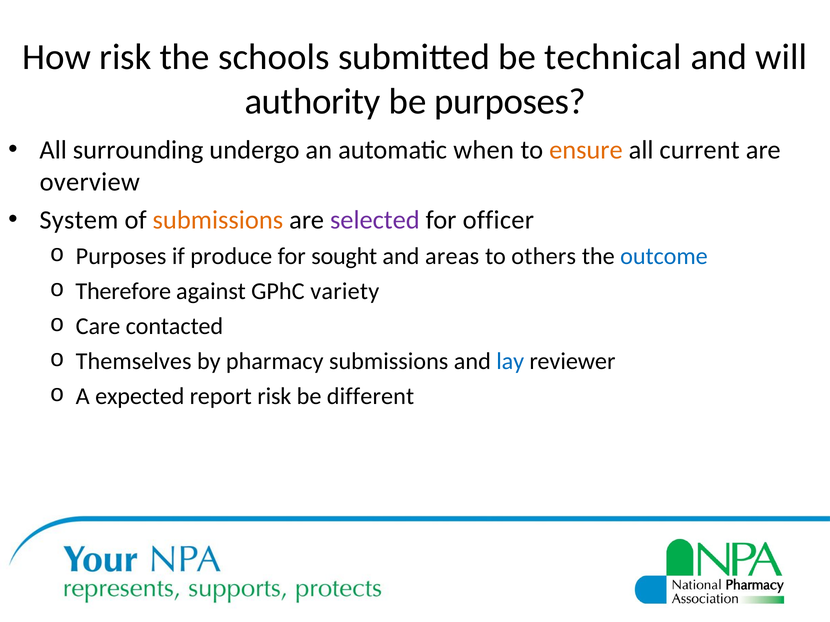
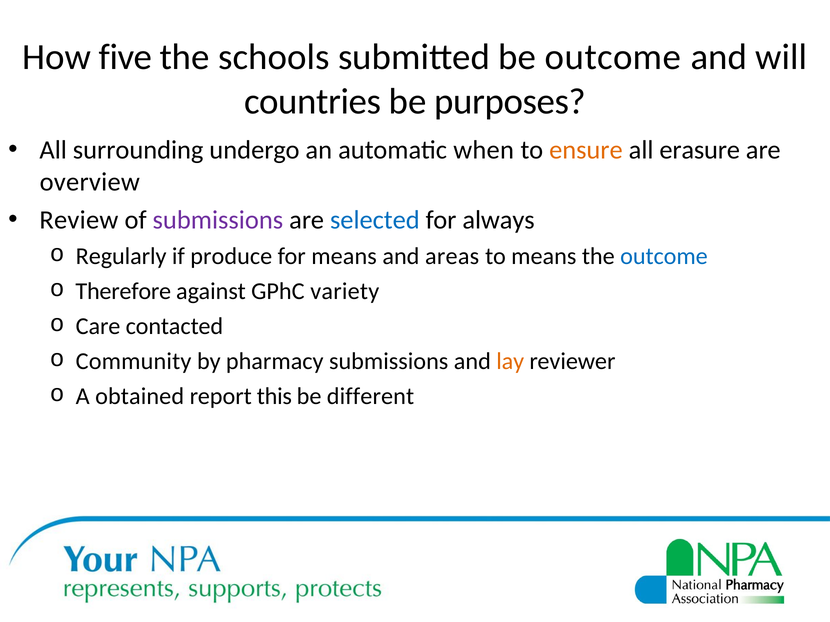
How risk: risk -> five (126, 57)
be technical: technical -> outcome (613, 57)
authority: authority -> countries (313, 102)
current: current -> erasure (700, 150)
System: System -> Review (79, 220)
submissions colour: orange -> purple (218, 220)
selected colour: purple -> blue (375, 220)
officer: officer -> always (499, 220)
Purposes: Purposes -> Regularly (121, 256)
for sought: sought -> means (344, 256)
to others: others -> means (544, 256)
Themselves: Themselves -> Community (134, 362)
lay colour: blue -> orange (510, 362)
expected: expected -> obtained (140, 397)
report risk: risk -> this (274, 397)
